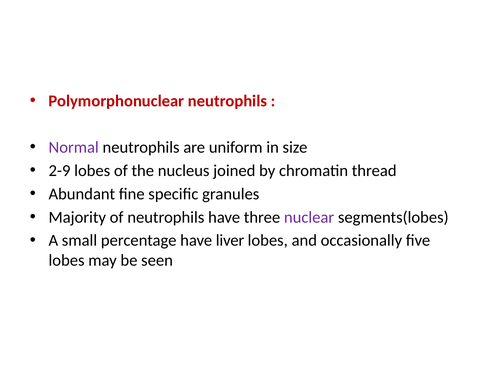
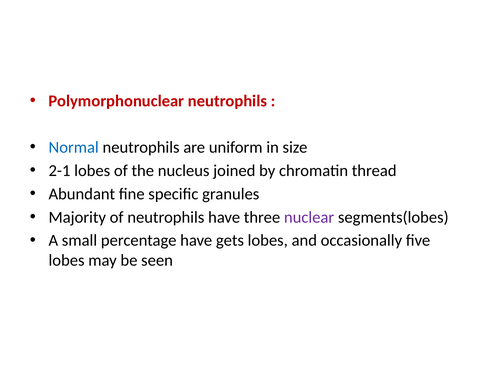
Normal colour: purple -> blue (74, 147)
2-9: 2-9 -> 2-1 (60, 170)
liver: liver -> gets (230, 240)
